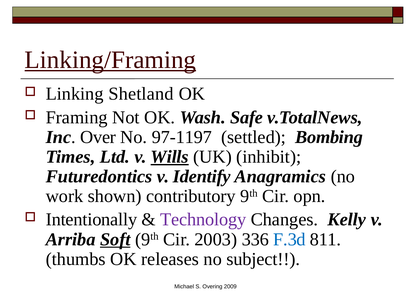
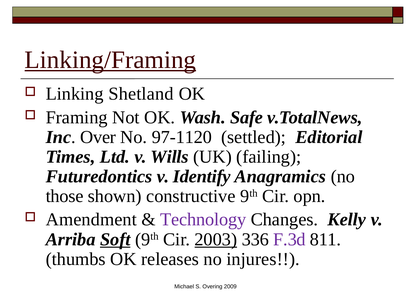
97-1197: 97-1197 -> 97-1120 (182, 137)
Bombing: Bombing -> Editorial (329, 137)
Wills underline: present -> none (170, 157)
inhibit: inhibit -> failing (269, 157)
work: work -> those (65, 196)
contributory: contributory -> constructive (191, 196)
Intentionally: Intentionally -> Amendment (91, 220)
2003 underline: none -> present (216, 240)
F.3d colour: blue -> purple (290, 240)
subject: subject -> injures (263, 259)
